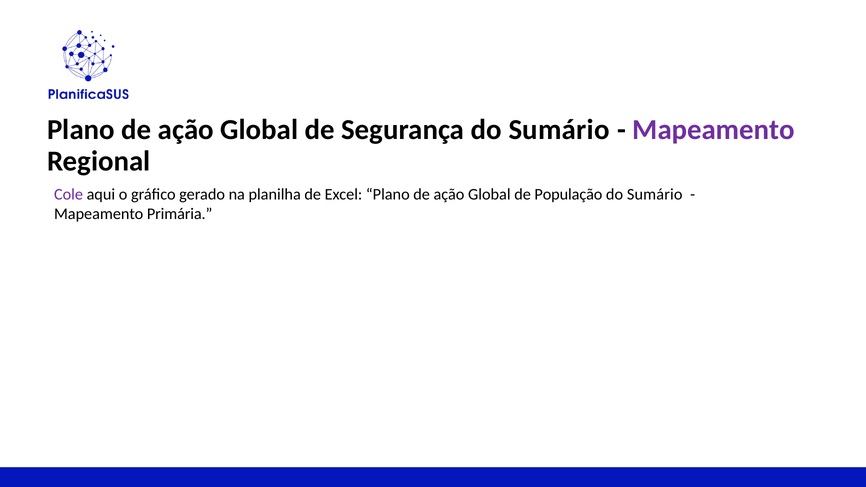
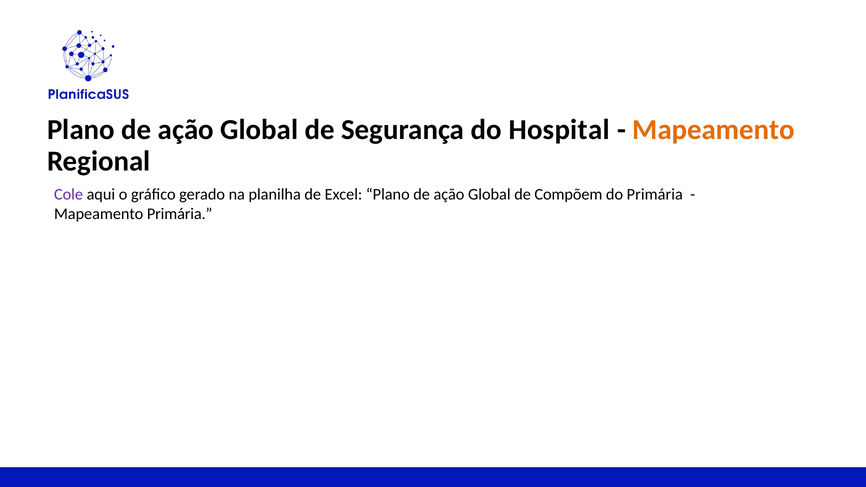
Segurança do Sumário: Sumário -> Hospital (559, 130)
Mapeamento colour: purple -> orange (714, 130)
População: População -> Compõem (568, 194)
Sumário: Sumário -> Primária (655, 194)
